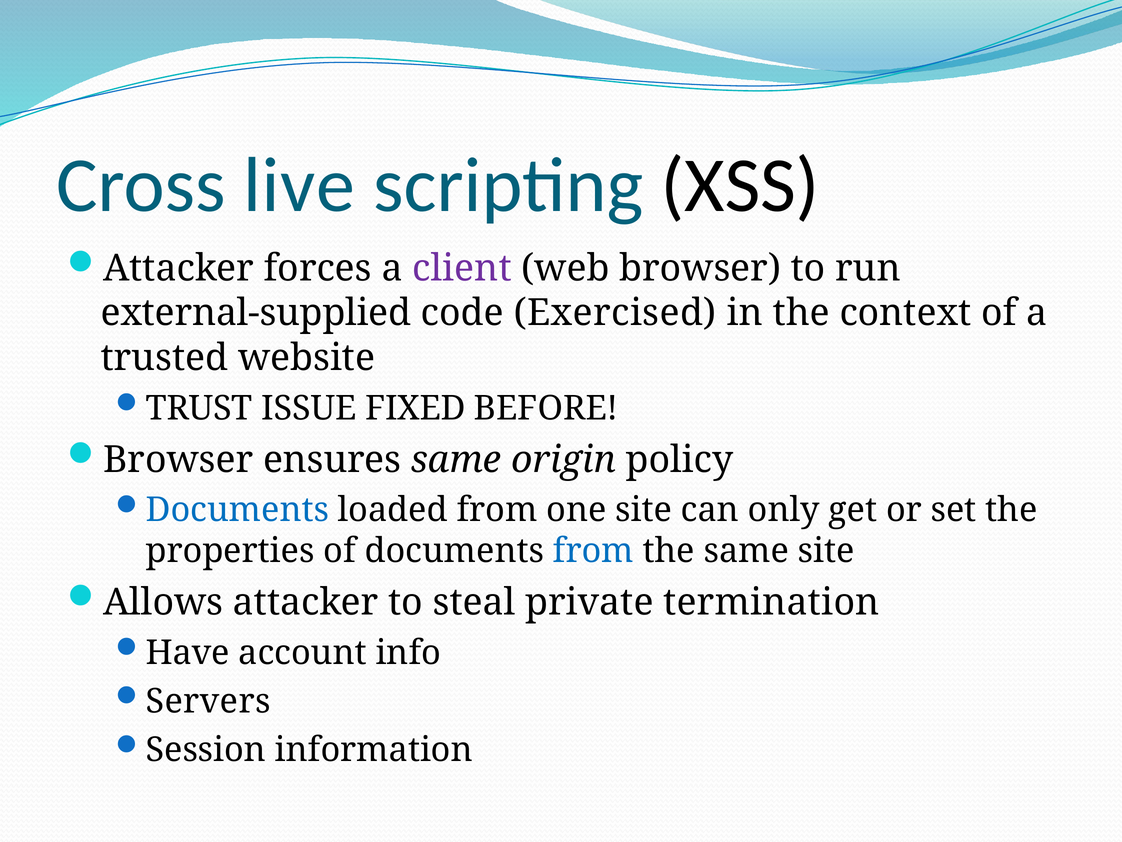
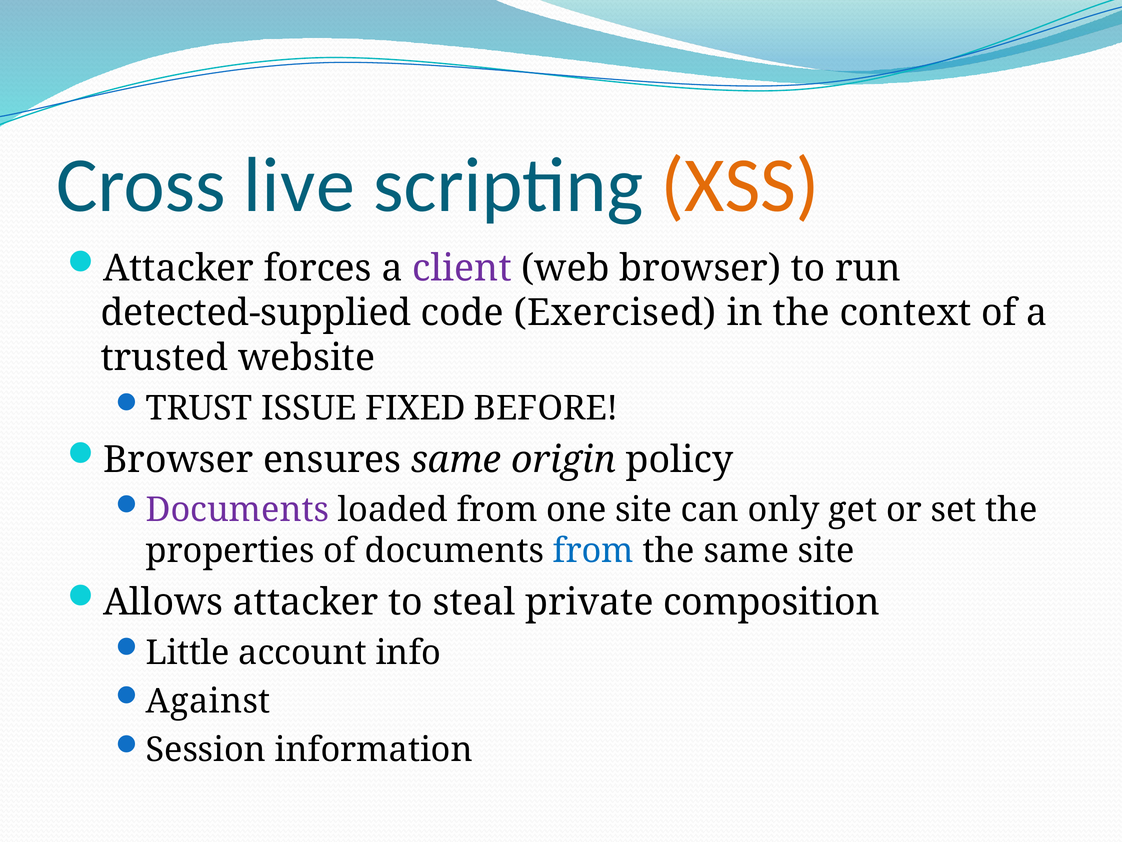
XSS colour: black -> orange (740, 185)
external-supplied: external-supplied -> detected-supplied (256, 313)
Documents colour: blue -> purple (237, 510)
termination: termination -> composition (772, 602)
Have: Have -> Little (188, 652)
Servers: Servers -> Against (208, 701)
